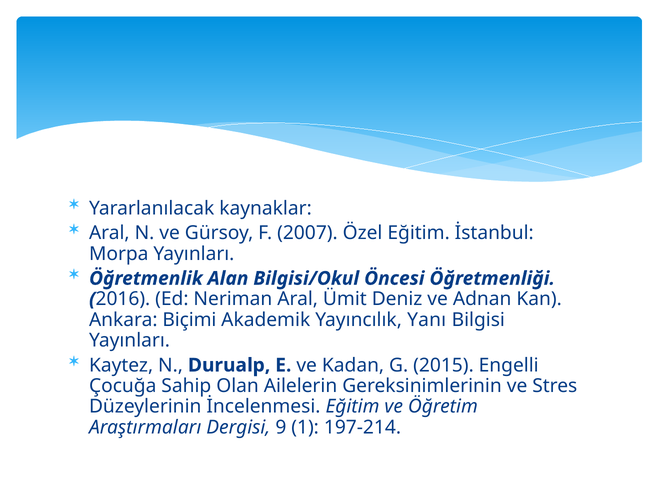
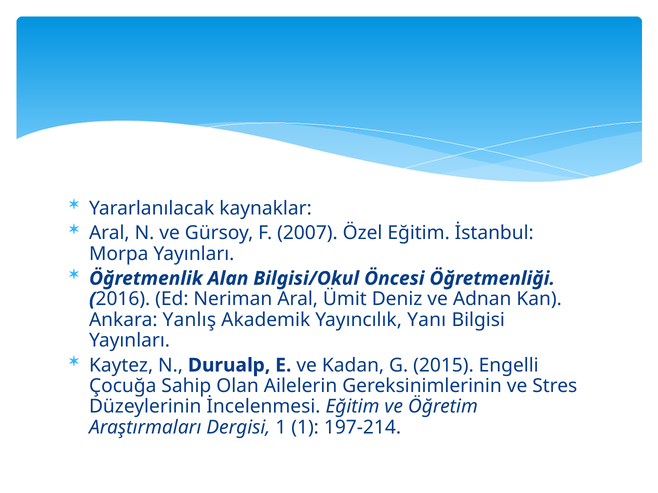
Biçimi: Biçimi -> Yanlış (189, 320)
Dergisi 9: 9 -> 1 (281, 428)
